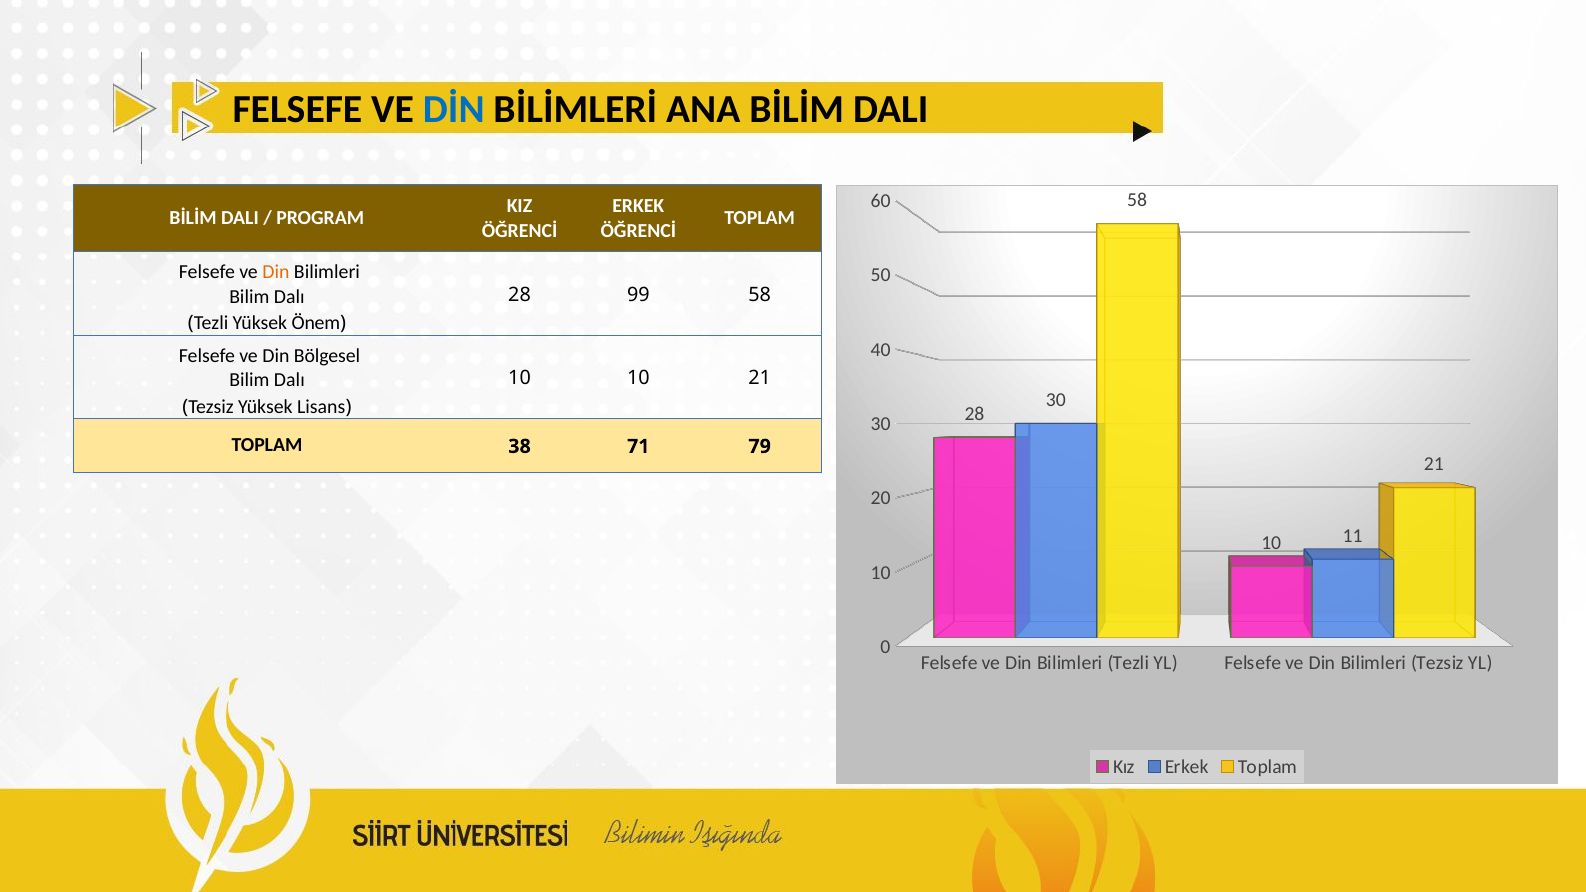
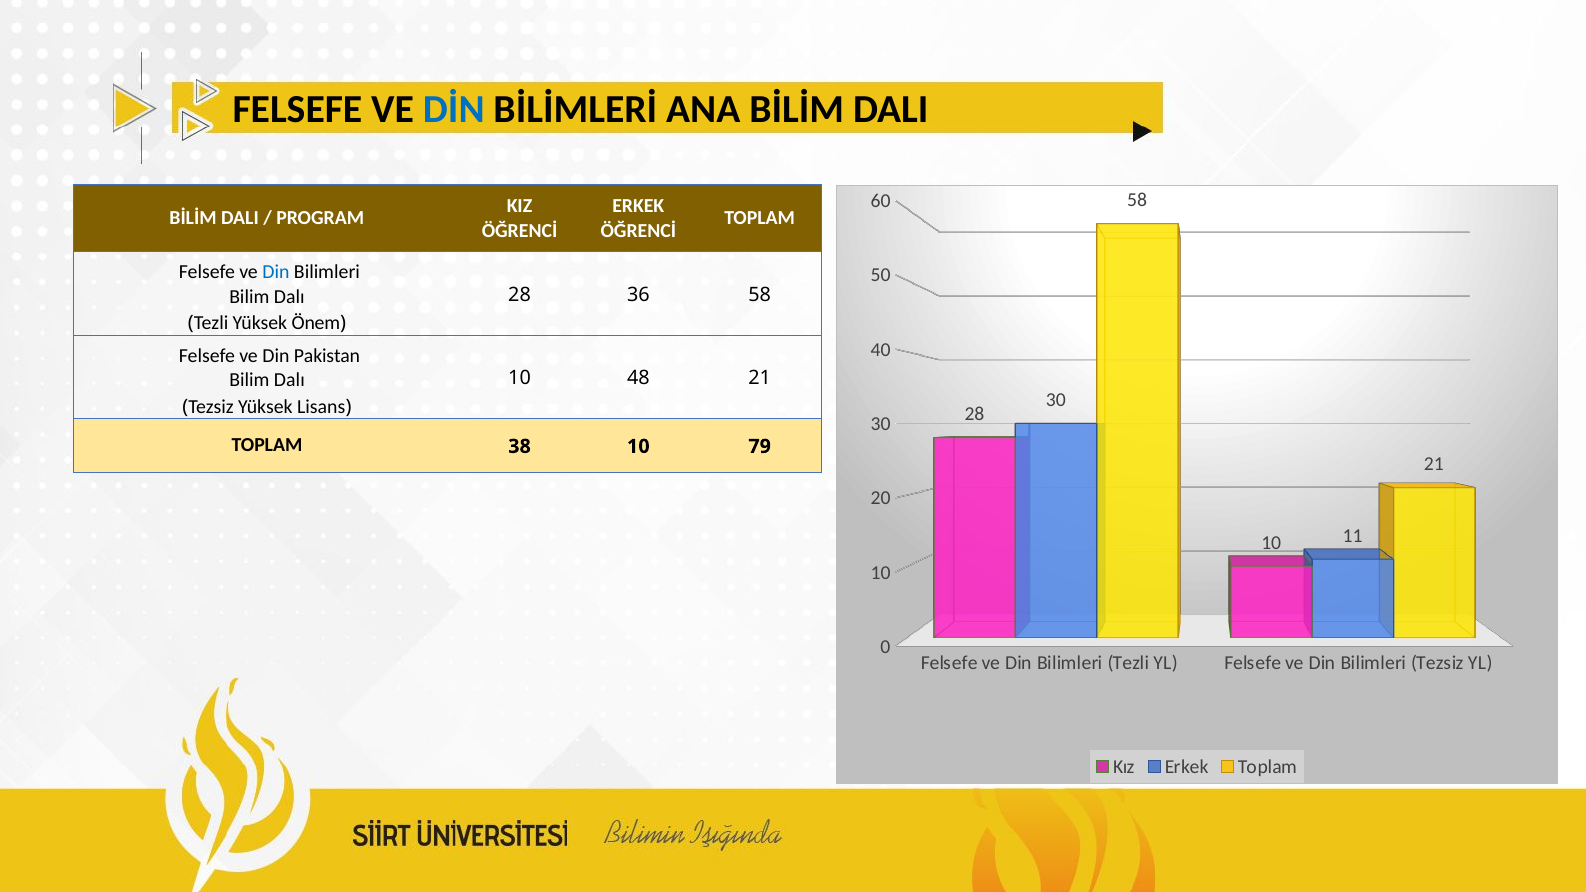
Din colour: orange -> blue (276, 272)
99: 99 -> 36 (638, 295)
Bölgesel: Bölgesel -> Pakistan (327, 356)
10 10: 10 -> 48 (638, 378)
38 71: 71 -> 10 (638, 446)
